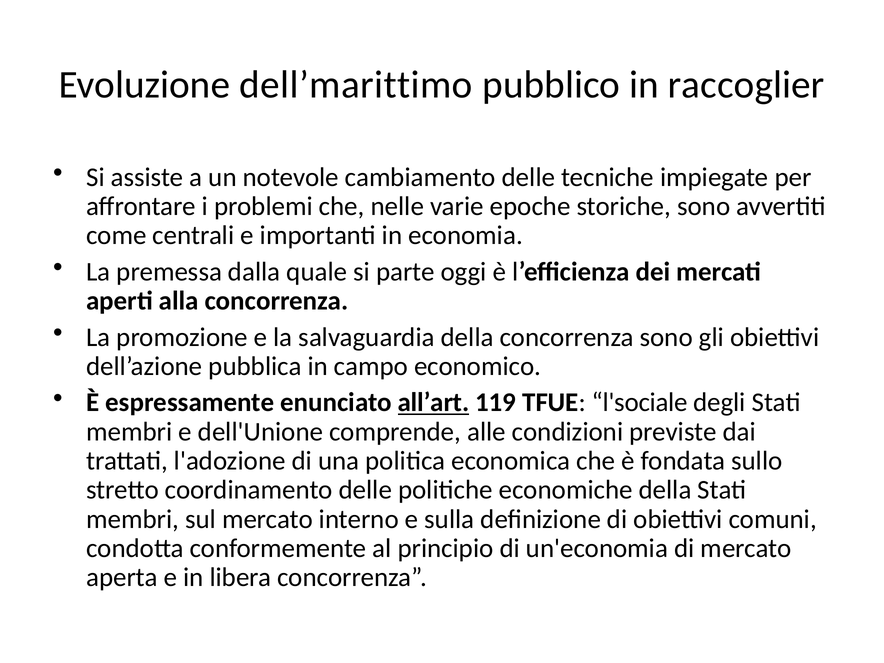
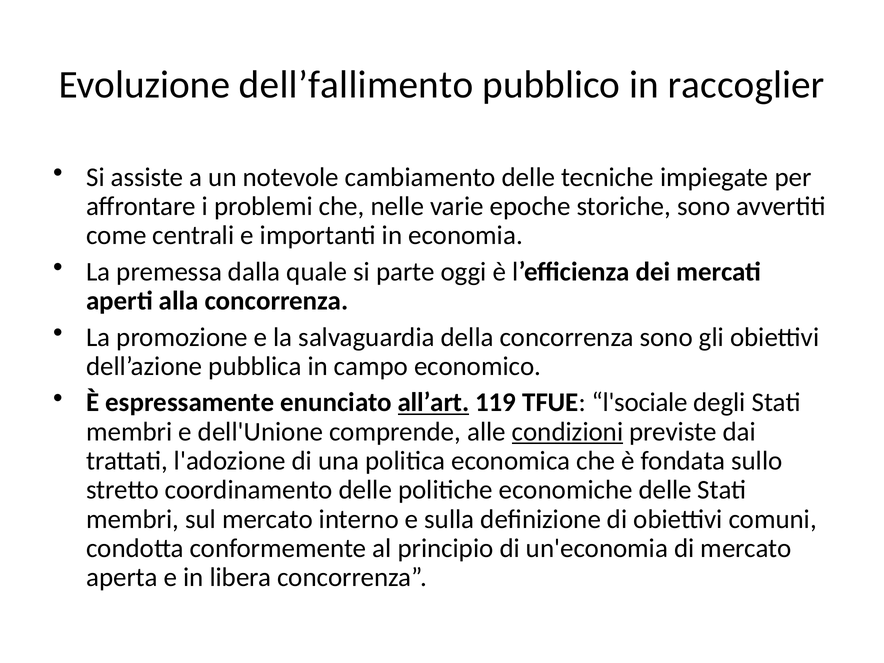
dell’marittimo: dell’marittimo -> dell’fallimento (356, 85)
condizioni underline: none -> present (568, 432)
economiche della: della -> delle (665, 490)
